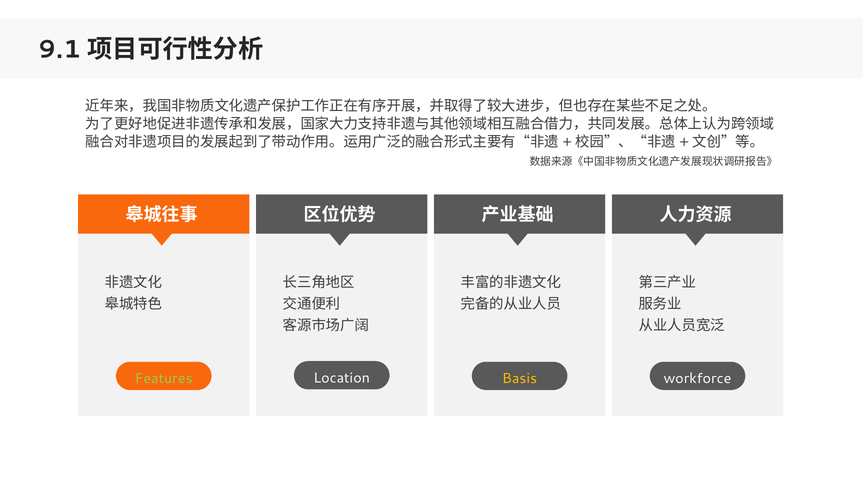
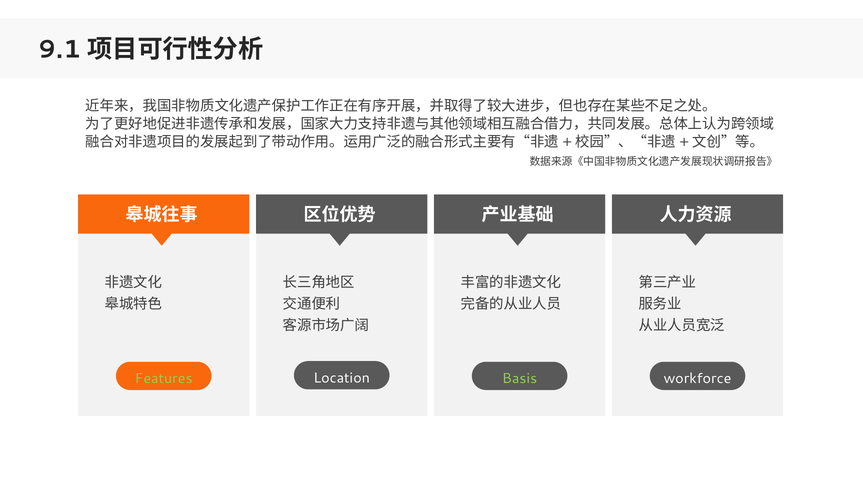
Basis colour: yellow -> light green (520, 379)
